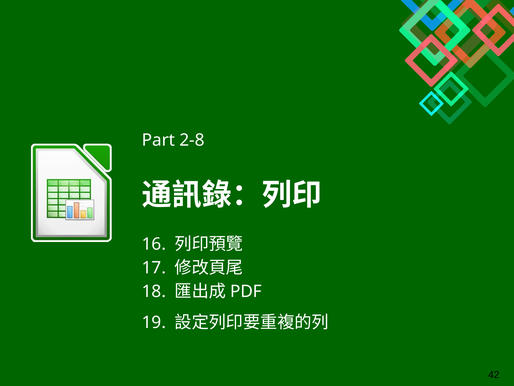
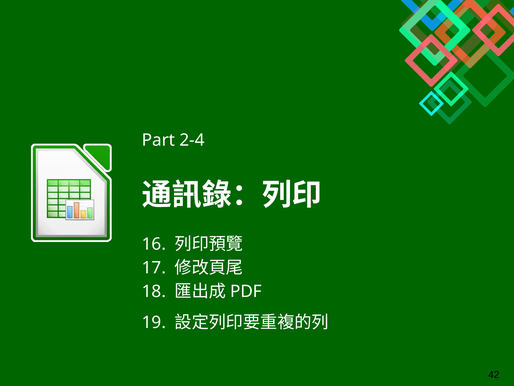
2-8: 2-8 -> 2-4 (192, 140)
